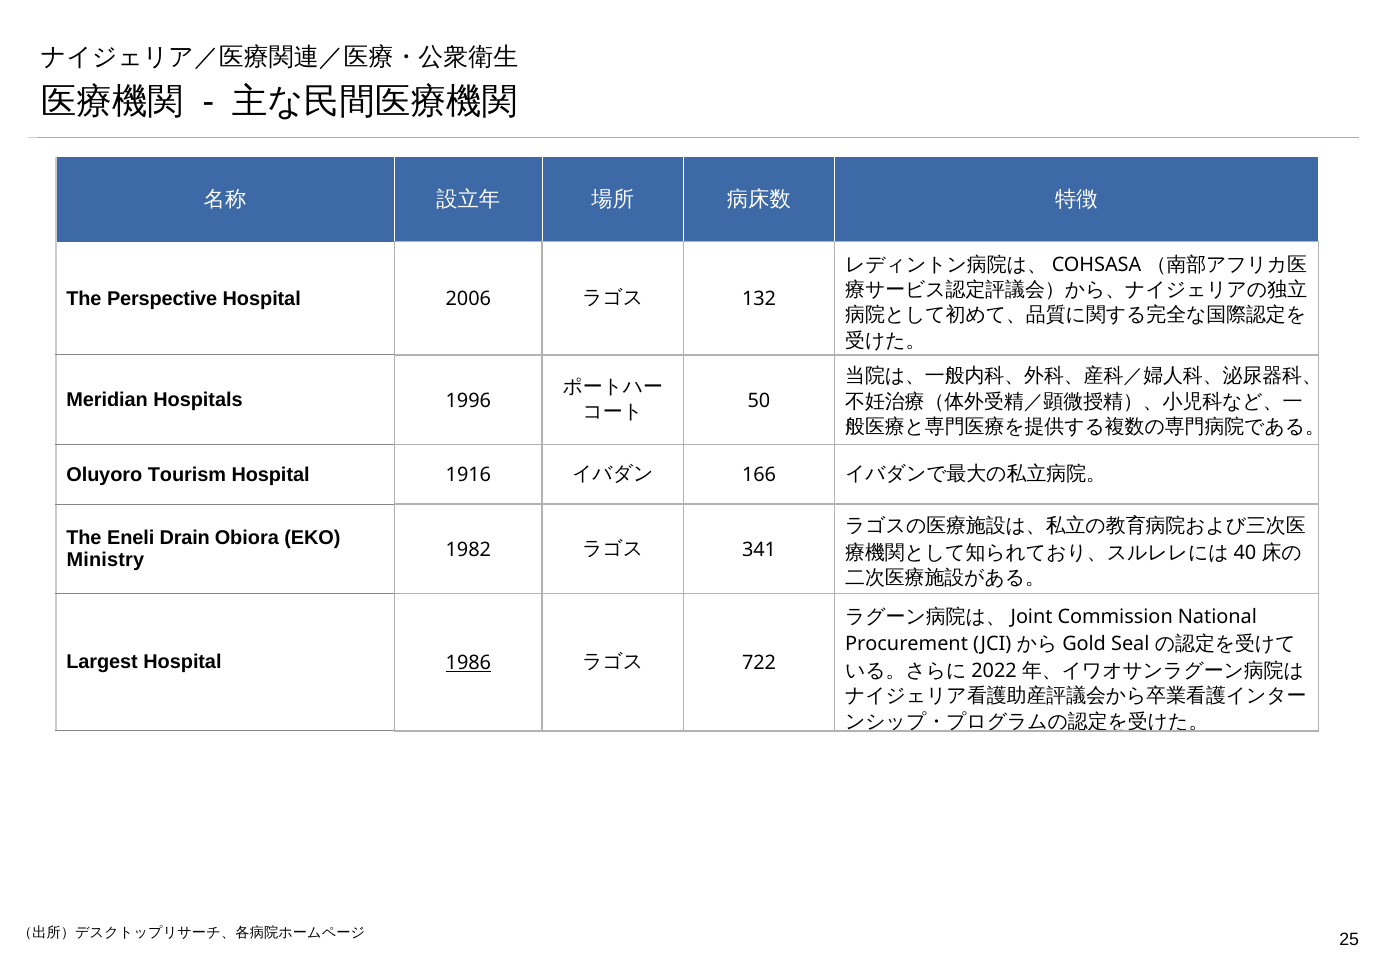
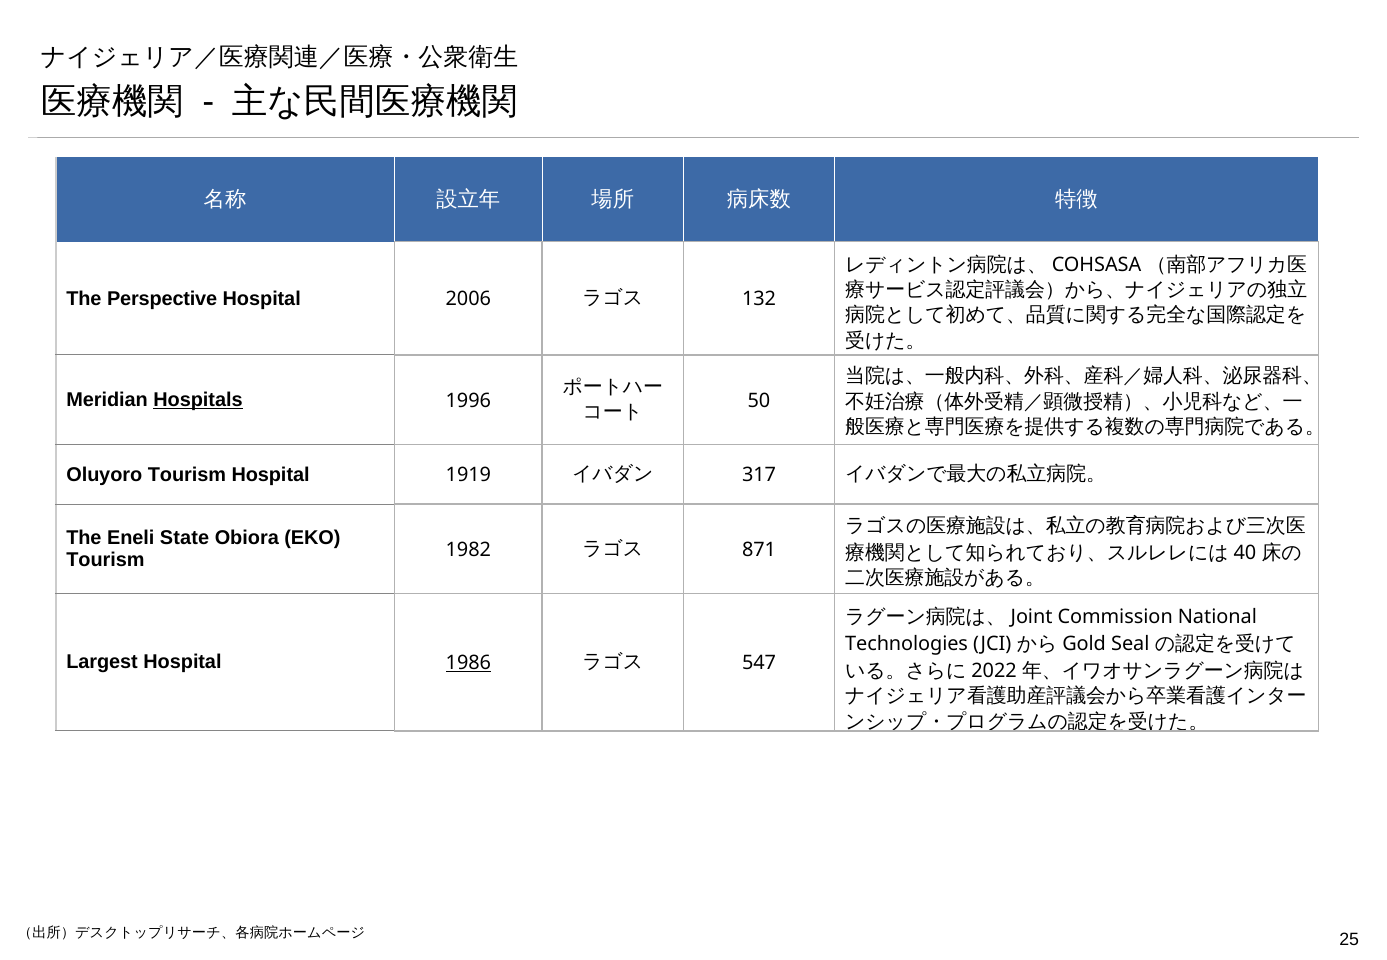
Hospitals underline: none -> present (198, 400)
1916: 1916 -> 1919 (468, 475)
166: 166 -> 317 (759, 475)
Drain: Drain -> State (185, 538)
Ministry: Ministry -> Tourism (106, 560)
341: 341 -> 871 (759, 550)
Procurement: Procurement -> Technologies (907, 644)
722: 722 -> 547 (759, 663)
